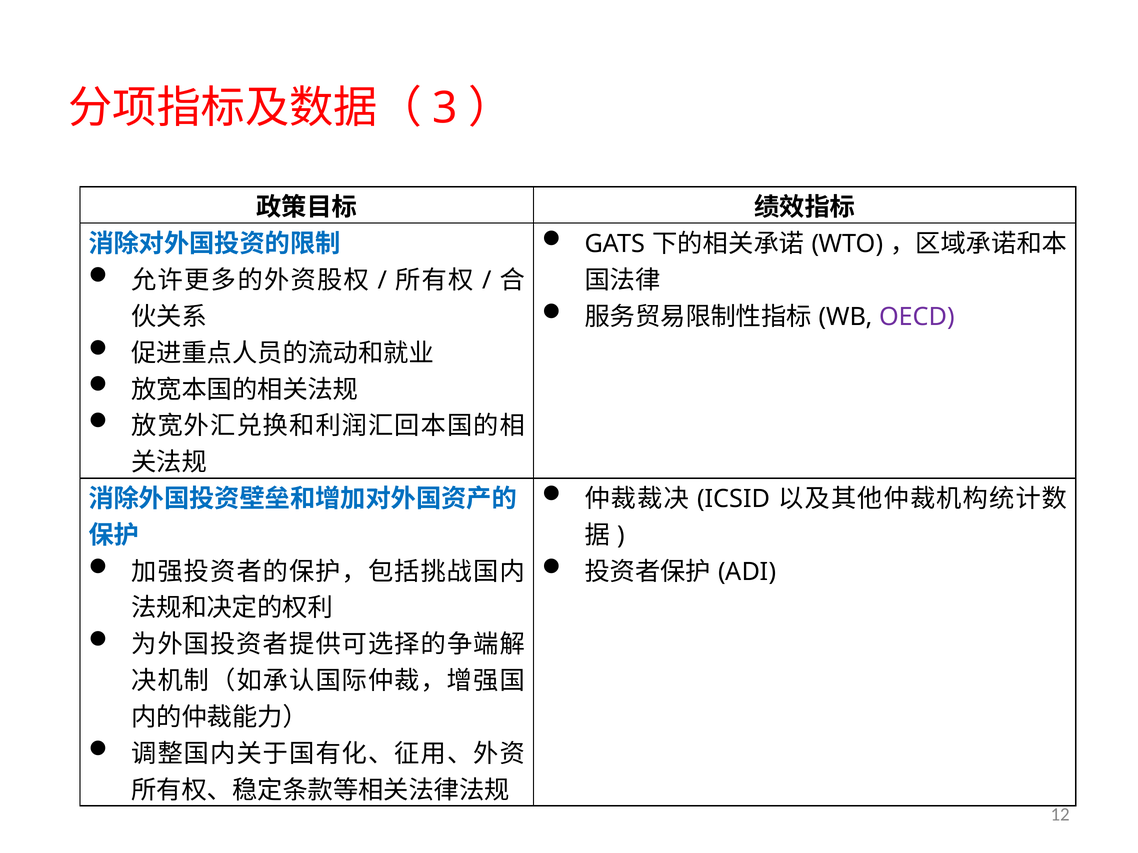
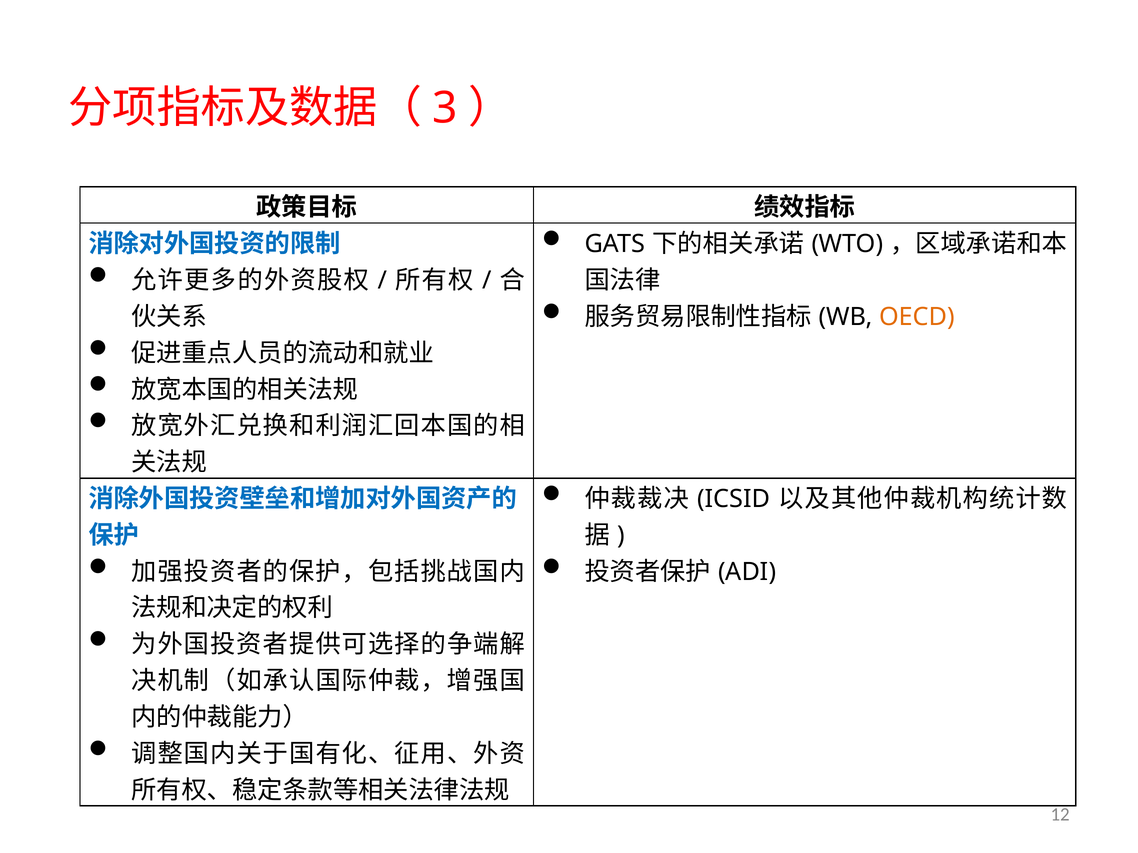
OECD colour: purple -> orange (917, 317)
